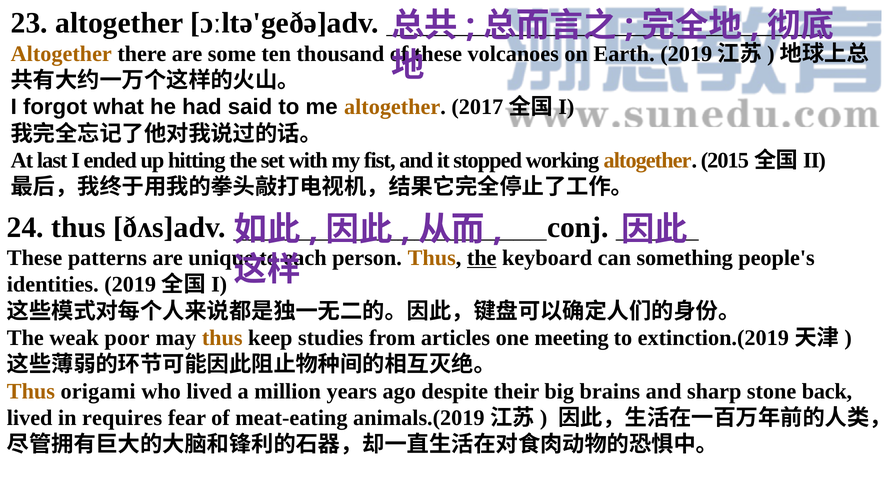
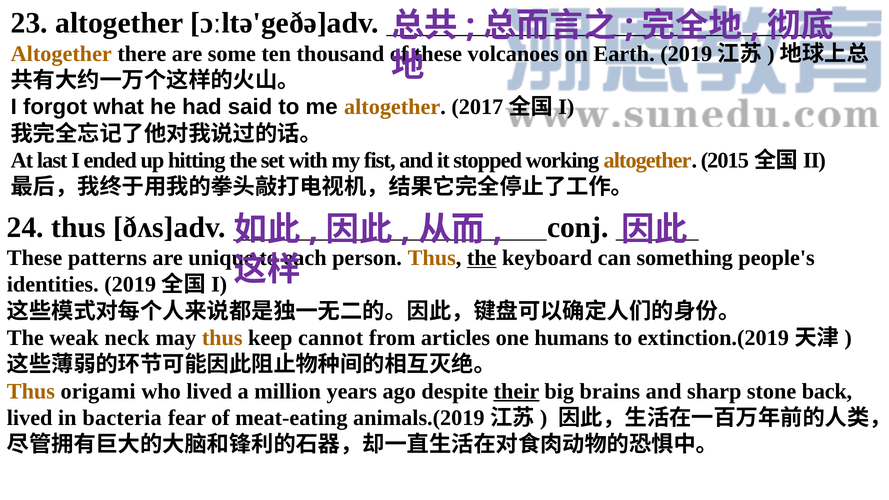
poor: poor -> neck (127, 338)
studies: studies -> cannot (331, 338)
meeting: meeting -> humans (572, 338)
their underline: none -> present (516, 391)
requires: requires -> bacteria (122, 418)
